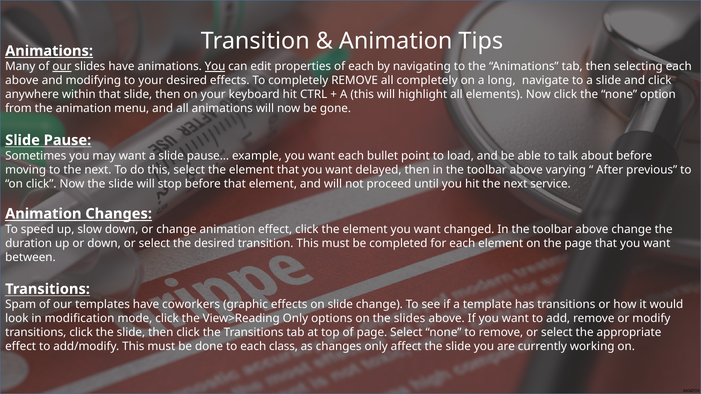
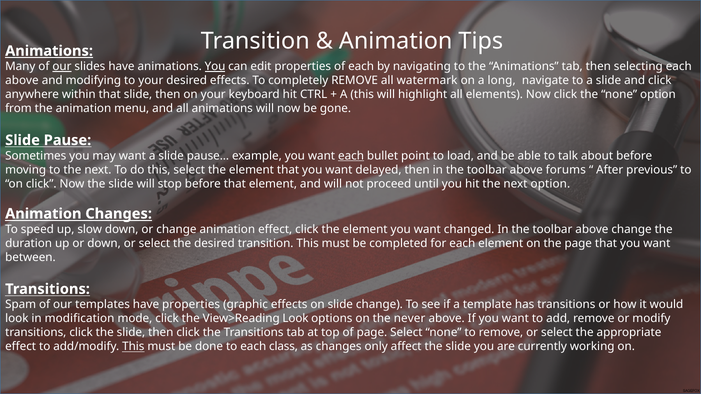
all completely: completely -> watermark (427, 81)
each underline: none -> present (351, 156)
varying: varying -> forums (566, 170)
next service: service -> option (550, 184)
have coworkers: coworkers -> properties (191, 305)
View>Reading Only: Only -> Look (296, 319)
the slides: slides -> never (410, 319)
This underline: none -> present (133, 347)
